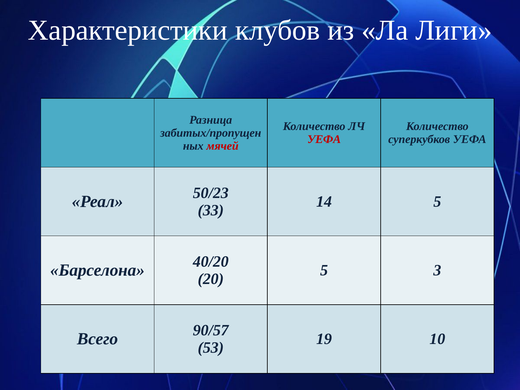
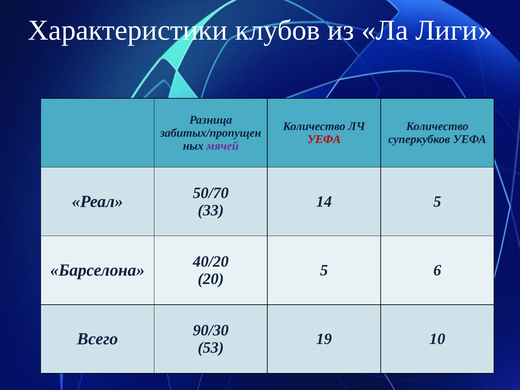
мячей colour: red -> purple (223, 146)
50/23: 50/23 -> 50/70 (211, 193)
3: 3 -> 6 (437, 270)
90/57: 90/57 -> 90/30 (211, 330)
